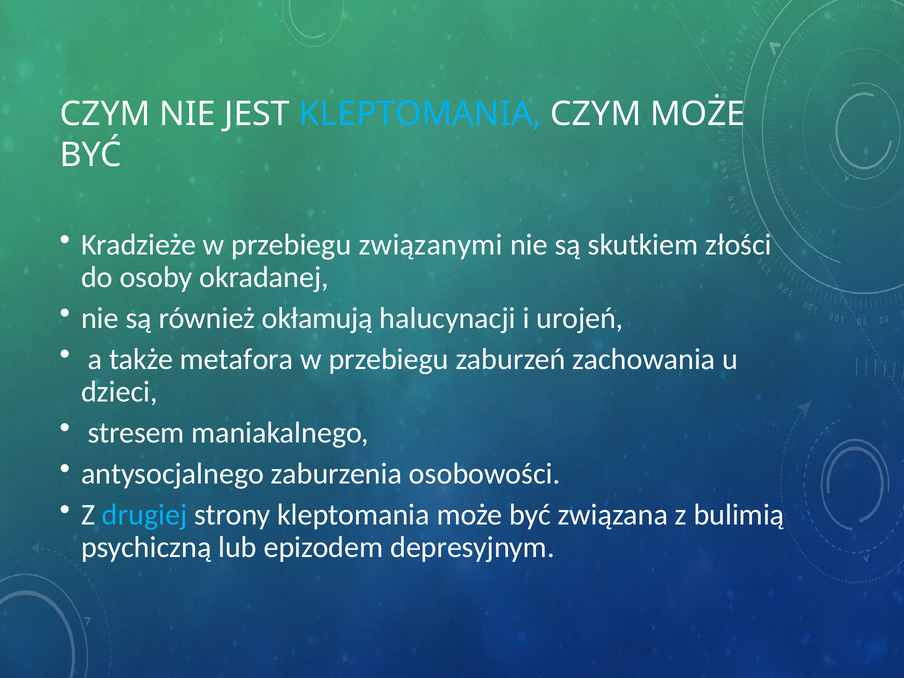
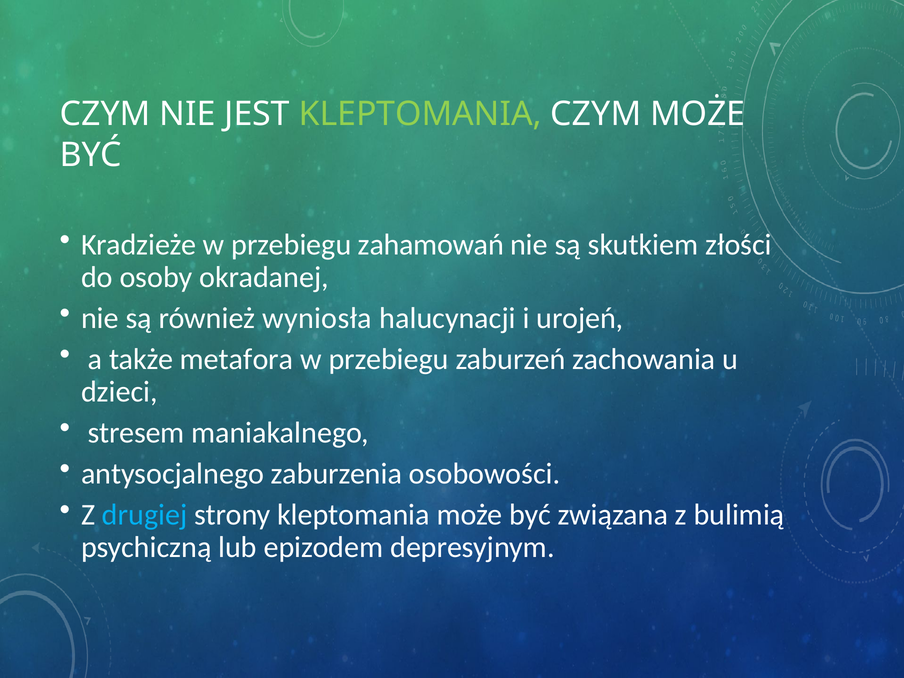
KLEPTOMANIA colour: light blue -> light green (420, 114)
związanymi: związanymi -> zahamowań (431, 245)
okłamują: okłamują -> wyniosła (317, 318)
